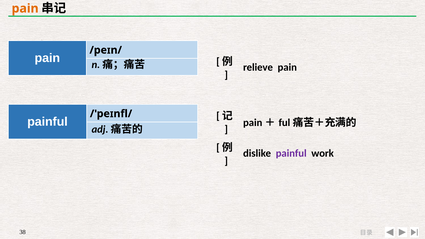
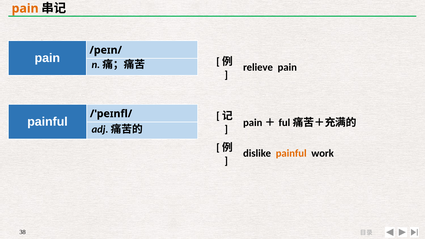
painful colour: purple -> orange (291, 153)
